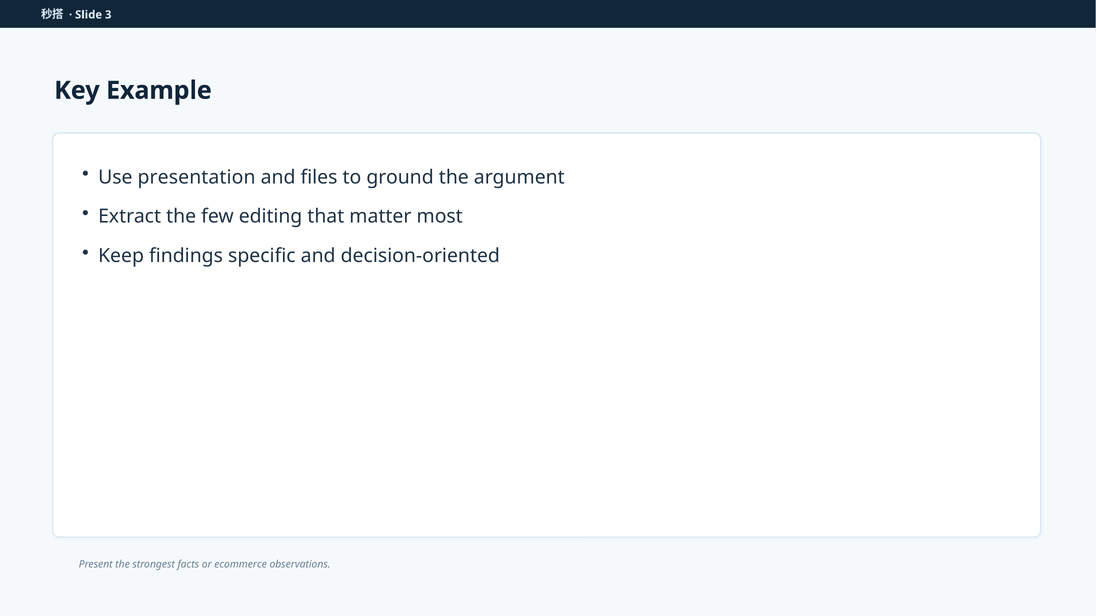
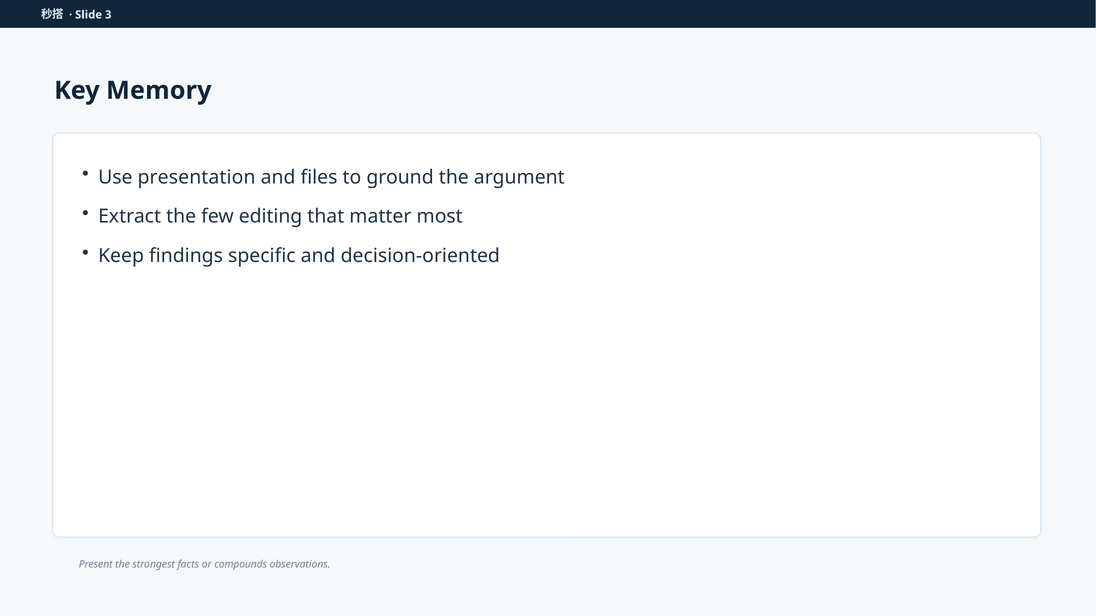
Example: Example -> Memory (159, 91)
ecommerce: ecommerce -> compounds (241, 565)
